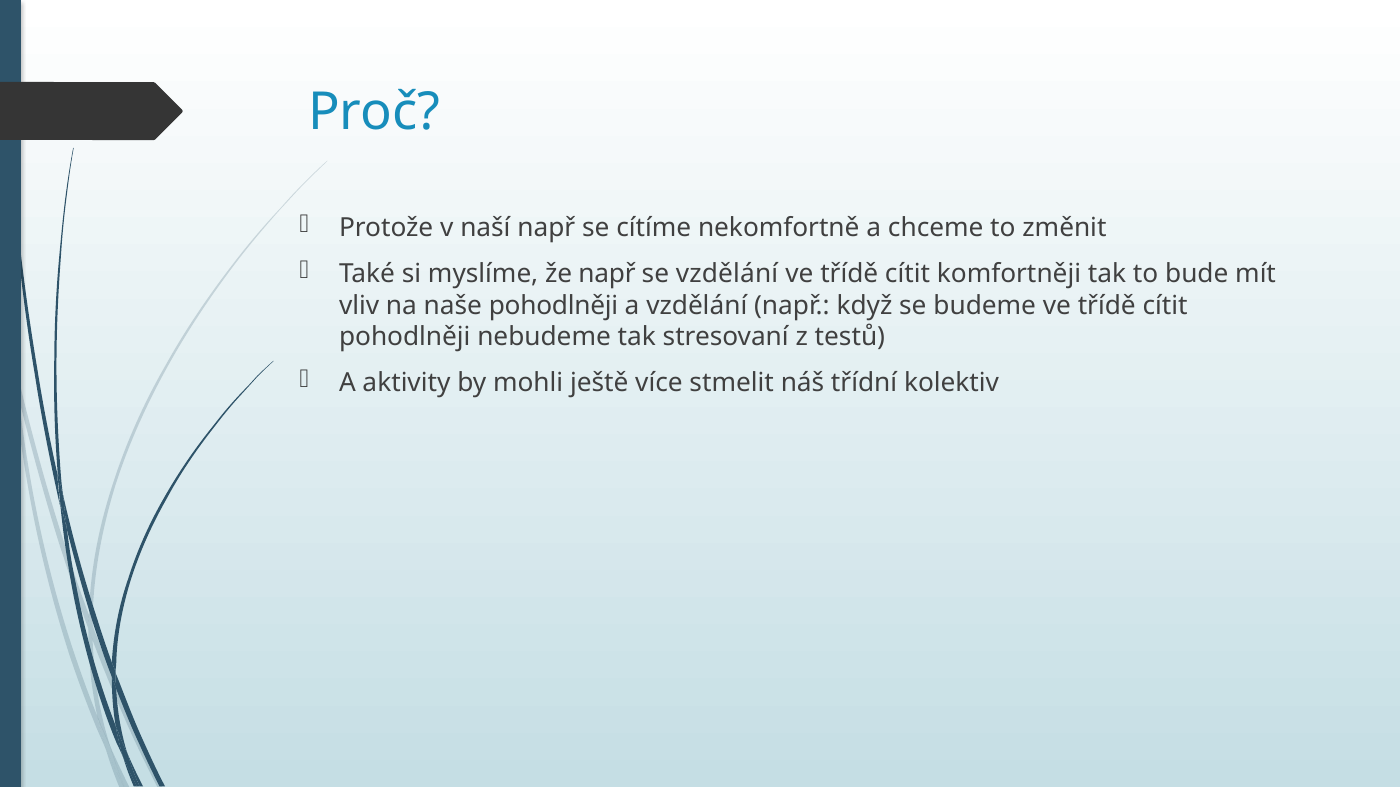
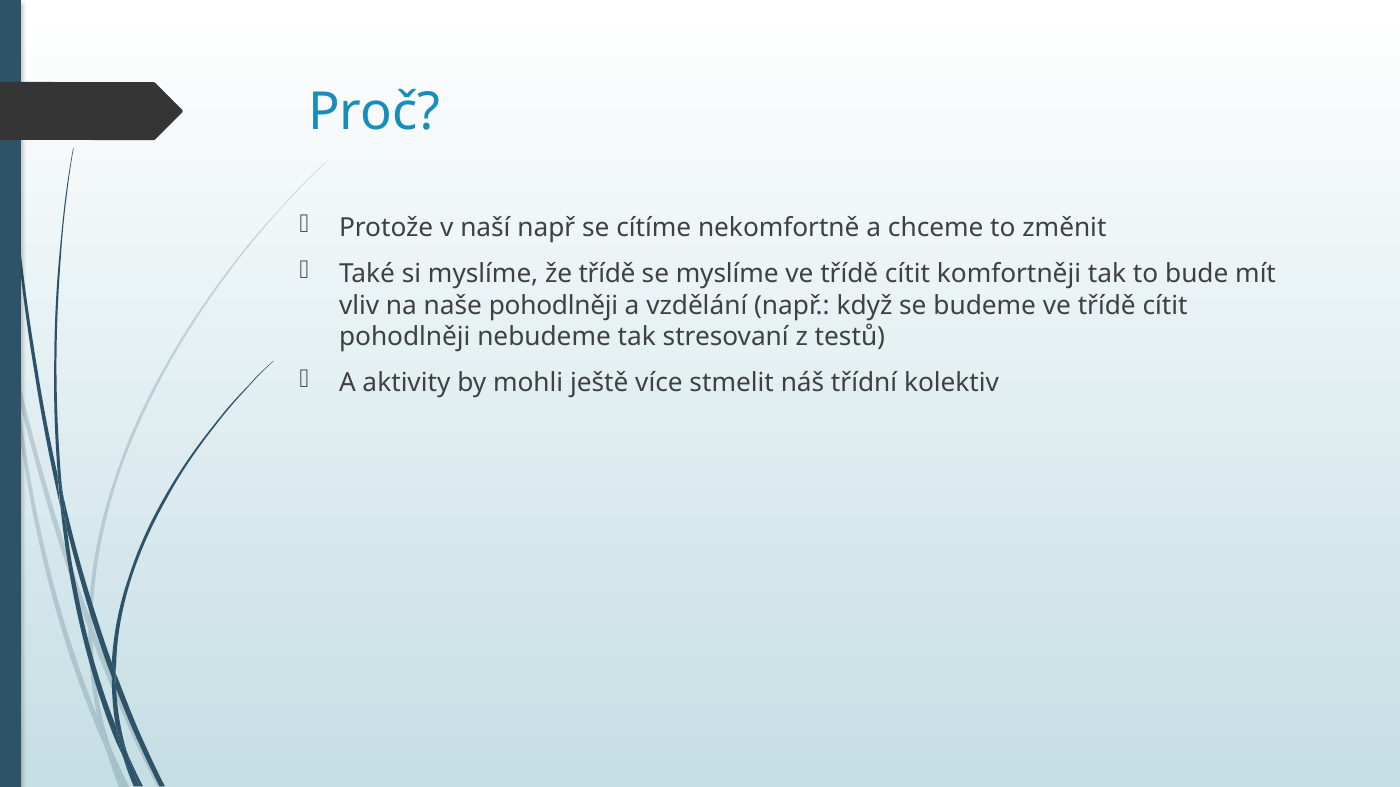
že např: např -> třídě (607, 274)
se vzdělání: vzdělání -> myslíme (727, 274)
